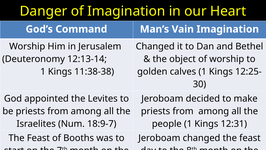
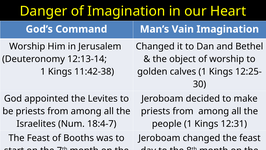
11:38-38: 11:38-38 -> 11:42-38 (94, 71)
18:9-7: 18:9-7 -> 18:4-7 (102, 123)
